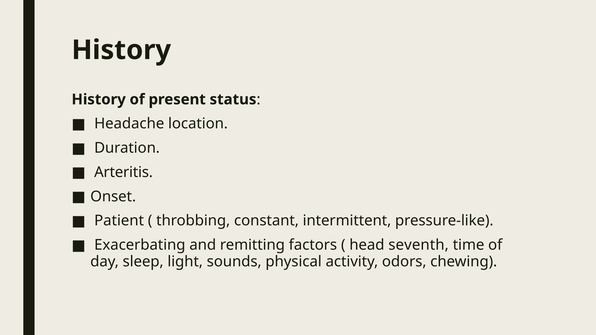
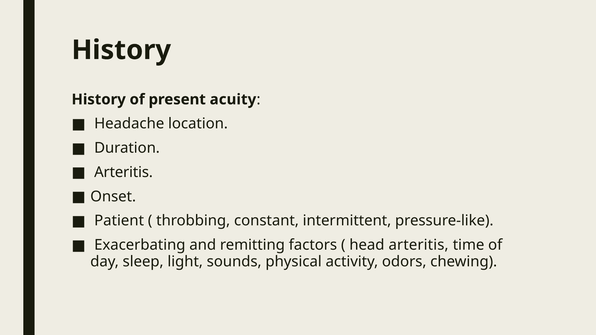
status: status -> acuity (233, 100)
head seventh: seventh -> arteritis (419, 245)
